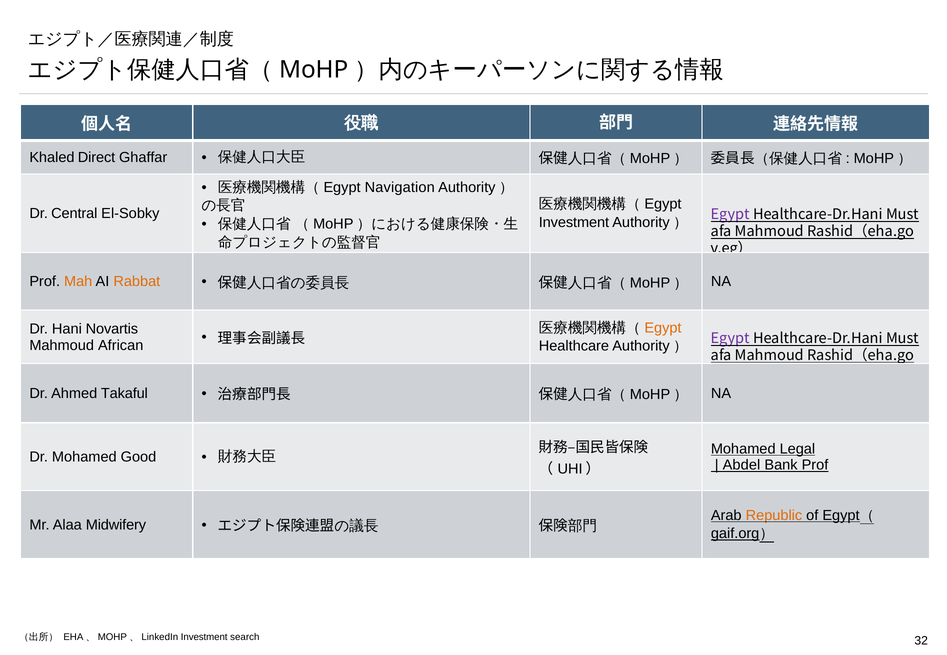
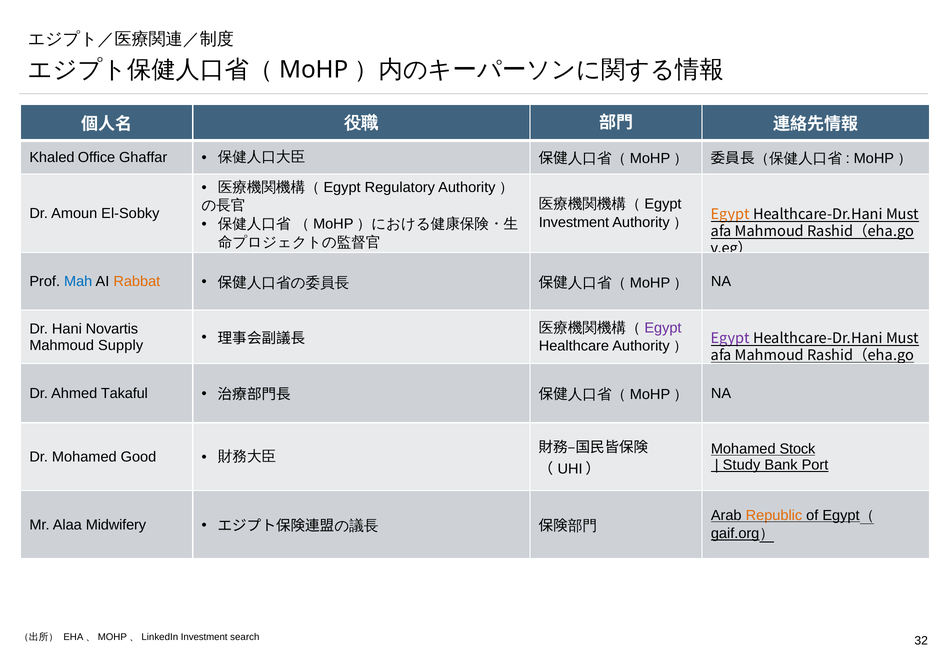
Direct: Direct -> Office (97, 158)
Navigation: Navigation -> Regulatory (400, 187)
Central: Central -> Amoun (74, 214)
Egypt colour: purple -> orange (730, 215)
Mah colour: orange -> blue (78, 282)
Egypt colour: orange -> purple (663, 328)
African: African -> Supply (121, 346)
Legal: Legal -> Stock (797, 449)
Abdel: Abdel -> Study (742, 466)
Bank Prof: Prof -> Port (815, 466)
